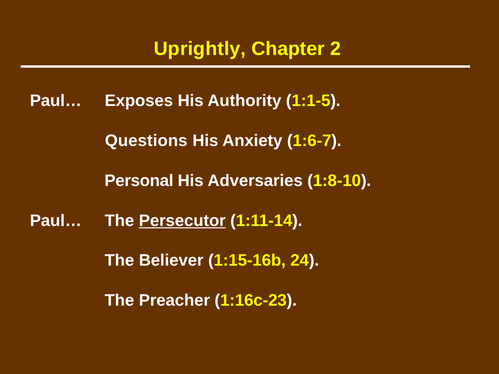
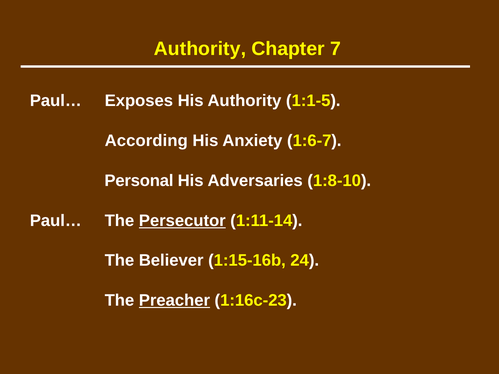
Uprightly: Uprightly -> Authority (200, 49)
2: 2 -> 7 (335, 49)
Questions: Questions -> According (146, 141)
Preacher underline: none -> present (174, 301)
